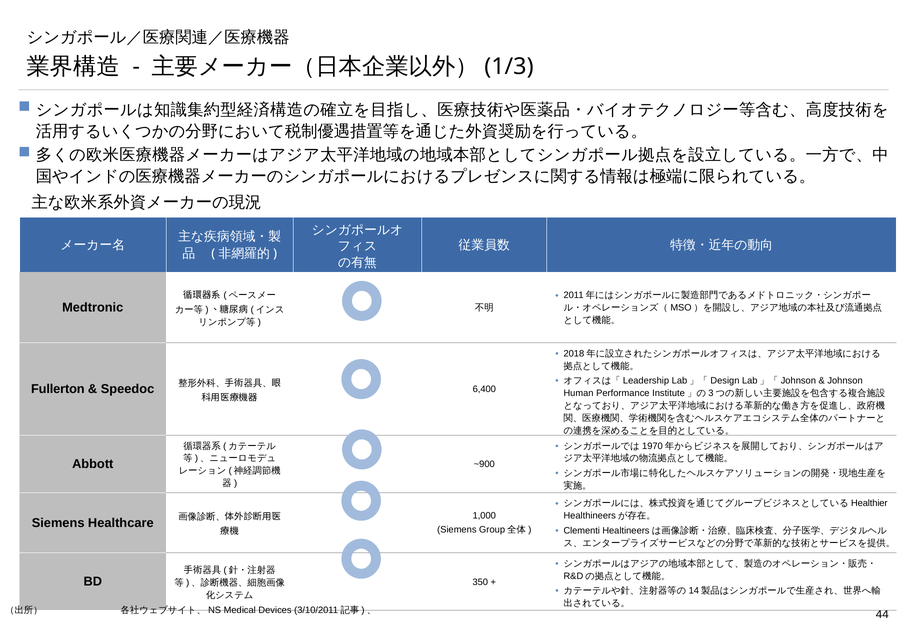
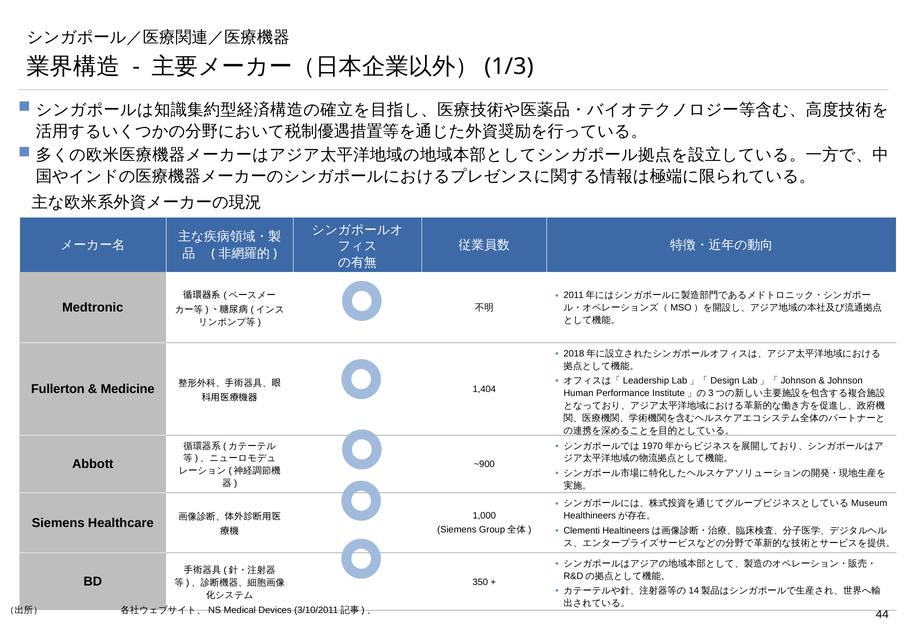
Speedoc: Speedoc -> Medicine (128, 389)
6,400: 6,400 -> 1,404 (484, 389)
Healthier: Healthier -> Museum (869, 503)
